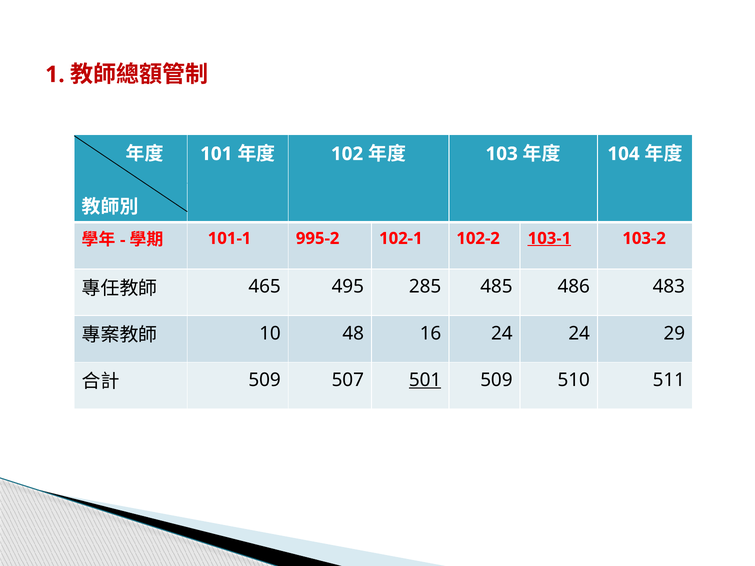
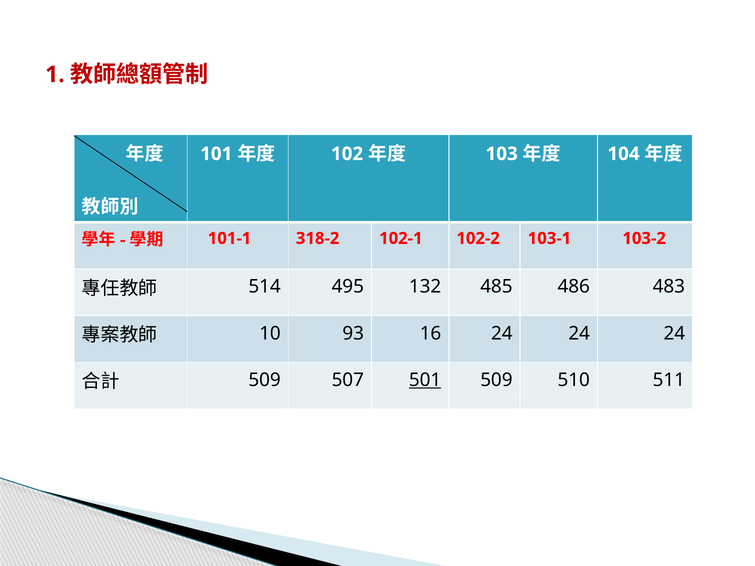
995-2: 995-2 -> 318-2 (318, 238)
103-1 underline: present -> none (549, 238)
465: 465 -> 514 (265, 287)
285: 285 -> 132 (425, 287)
48: 48 -> 93 (353, 333)
24 24 29: 29 -> 24 (674, 333)
